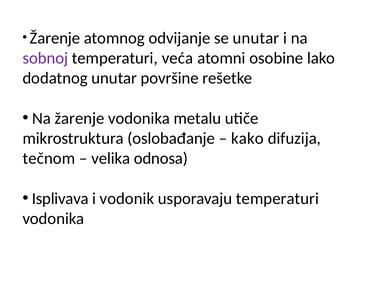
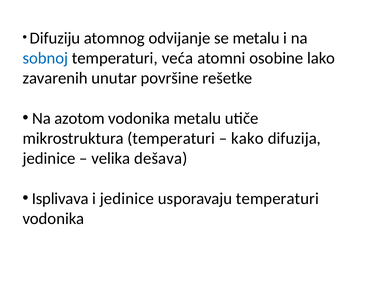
Žarenje: Žarenje -> Difuziju (55, 38)
se unutar: unutar -> metalu (256, 38)
sobnoj colour: purple -> blue (45, 58)
dodatnog: dodatnog -> zavarenih (55, 78)
Na žarenje: žarenje -> azotom (80, 118)
mikrostruktura oslobađanje: oslobađanje -> temperaturi (171, 138)
tečnom: tečnom -> jedinice (49, 158)
odnosa: odnosa -> dešava (161, 158)
i vodonik: vodonik -> jedinice (127, 199)
